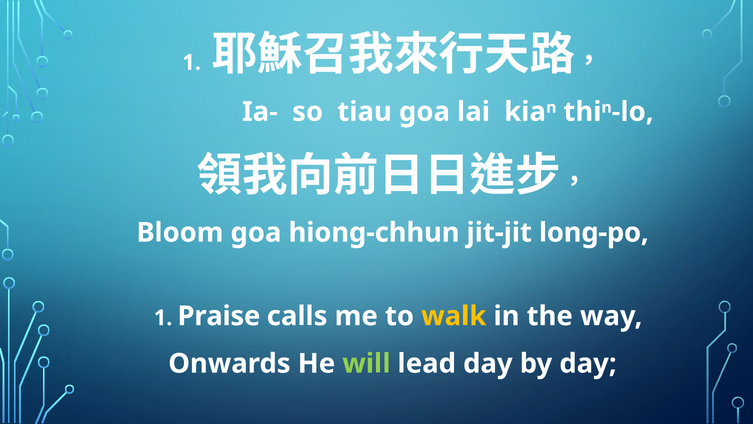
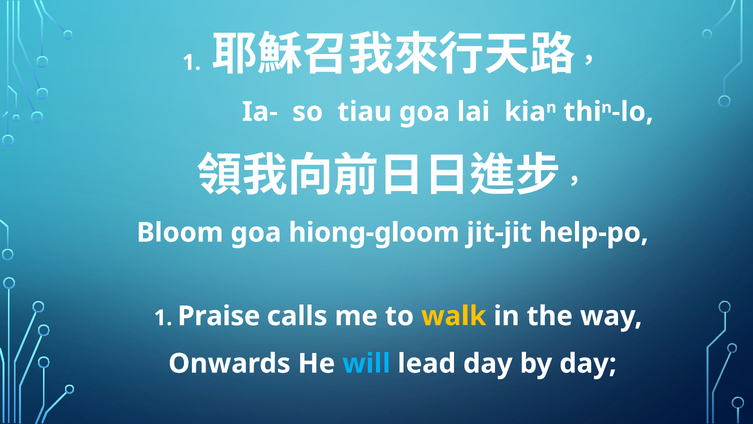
hiong-chhun: hiong-chhun -> hiong-gloom (374, 232)
long-po: long-po -> help-po (594, 232)
will colour: light green -> light blue (366, 363)
